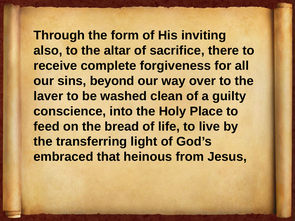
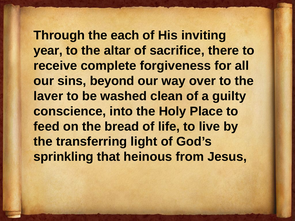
form: form -> each (125, 35)
also: also -> year (48, 51)
embraced: embraced -> sprinkling (63, 157)
